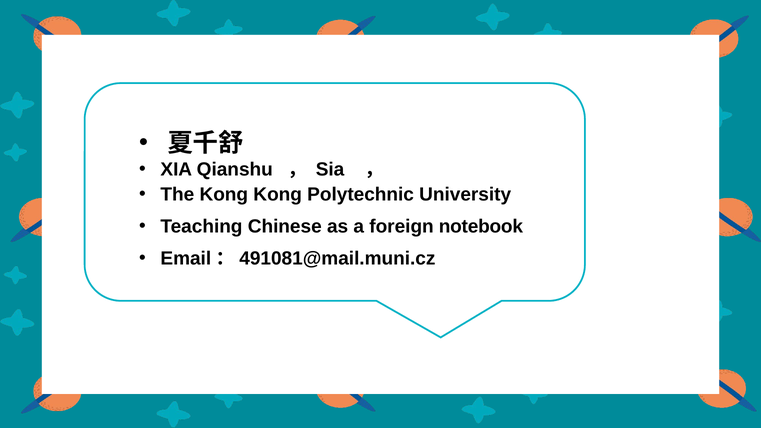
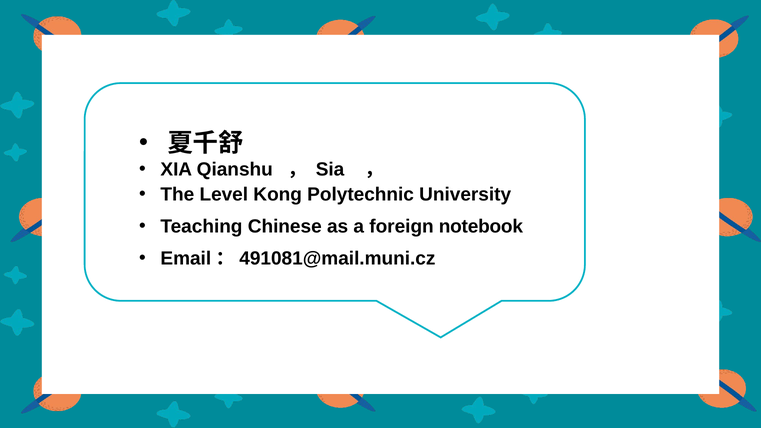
The Kong: Kong -> Level (224, 195)
